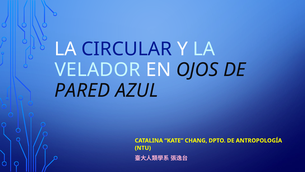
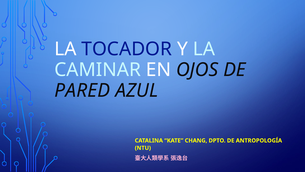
CIRCULAR: CIRCULAR -> TOCADOR (127, 49)
VELADOR: VELADOR -> CAMINAR (98, 70)
